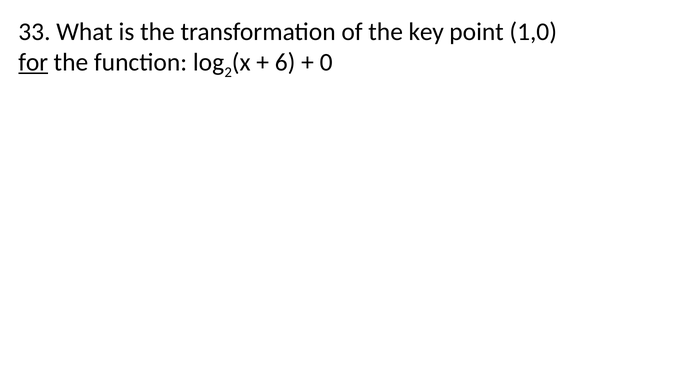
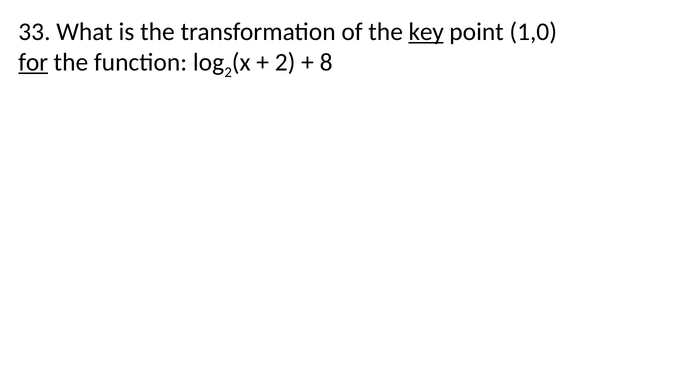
key underline: none -> present (426, 32)
6: 6 -> 2 (285, 63)
0: 0 -> 8 (326, 63)
